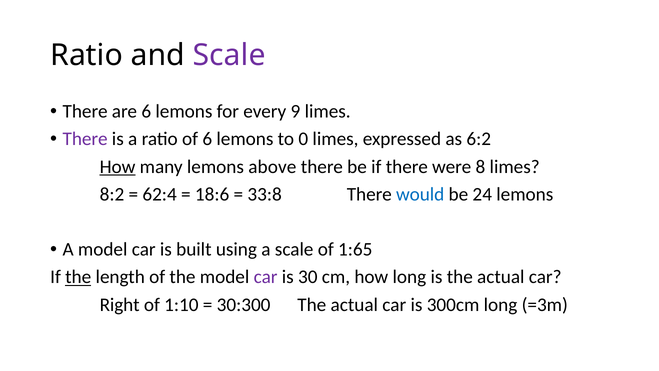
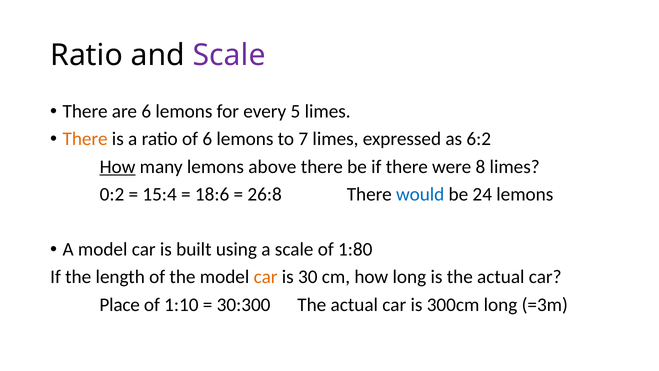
9: 9 -> 5 (295, 111)
There colour: purple -> orange (85, 139)
0: 0 -> 7 (303, 139)
8:2: 8:2 -> 0:2 (112, 194)
62:4: 62:4 -> 15:4 (160, 194)
33:8: 33:8 -> 26:8 (265, 194)
1:65: 1:65 -> 1:80 (355, 249)
the underline: present -> none (78, 277)
car colour: purple -> orange (266, 277)
Right: Right -> Place (120, 305)
